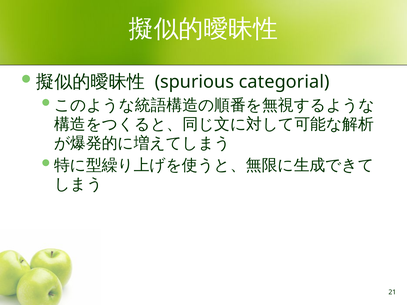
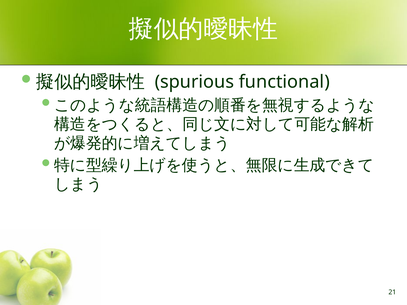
categorial: categorial -> functional (284, 82)
